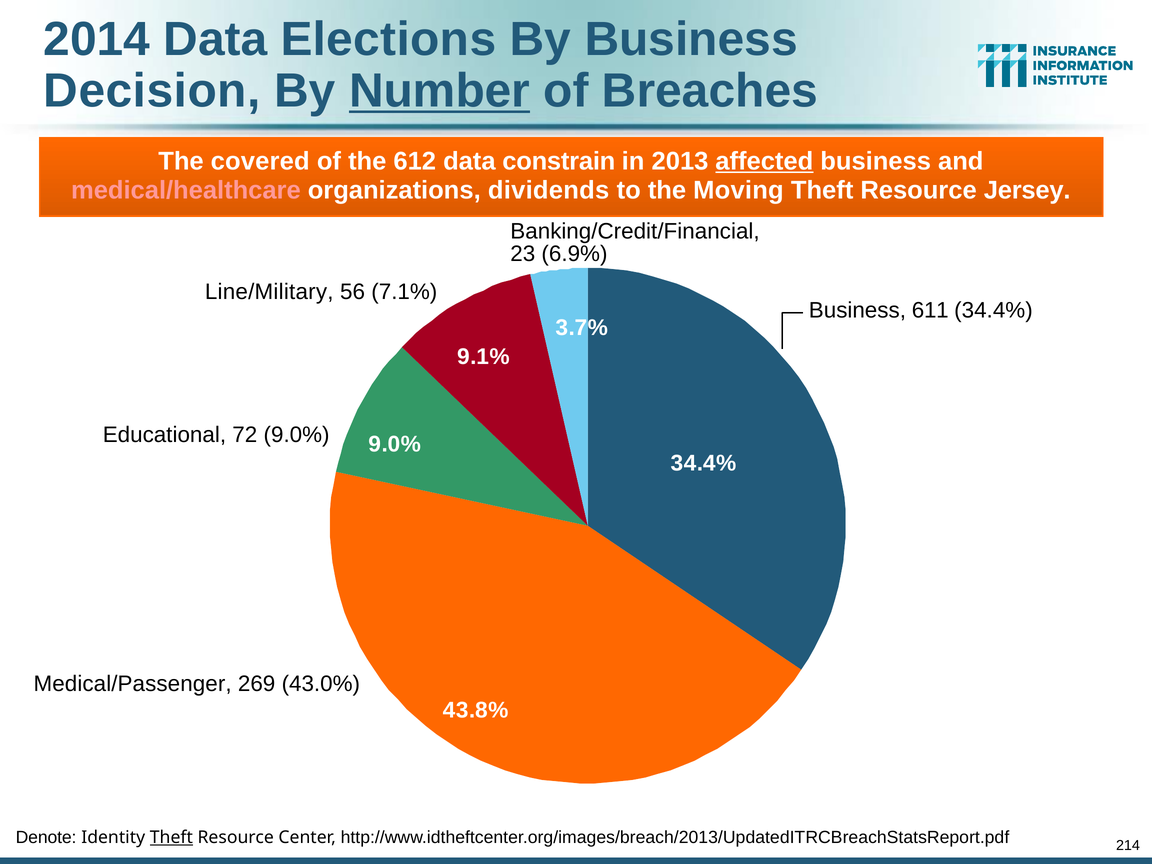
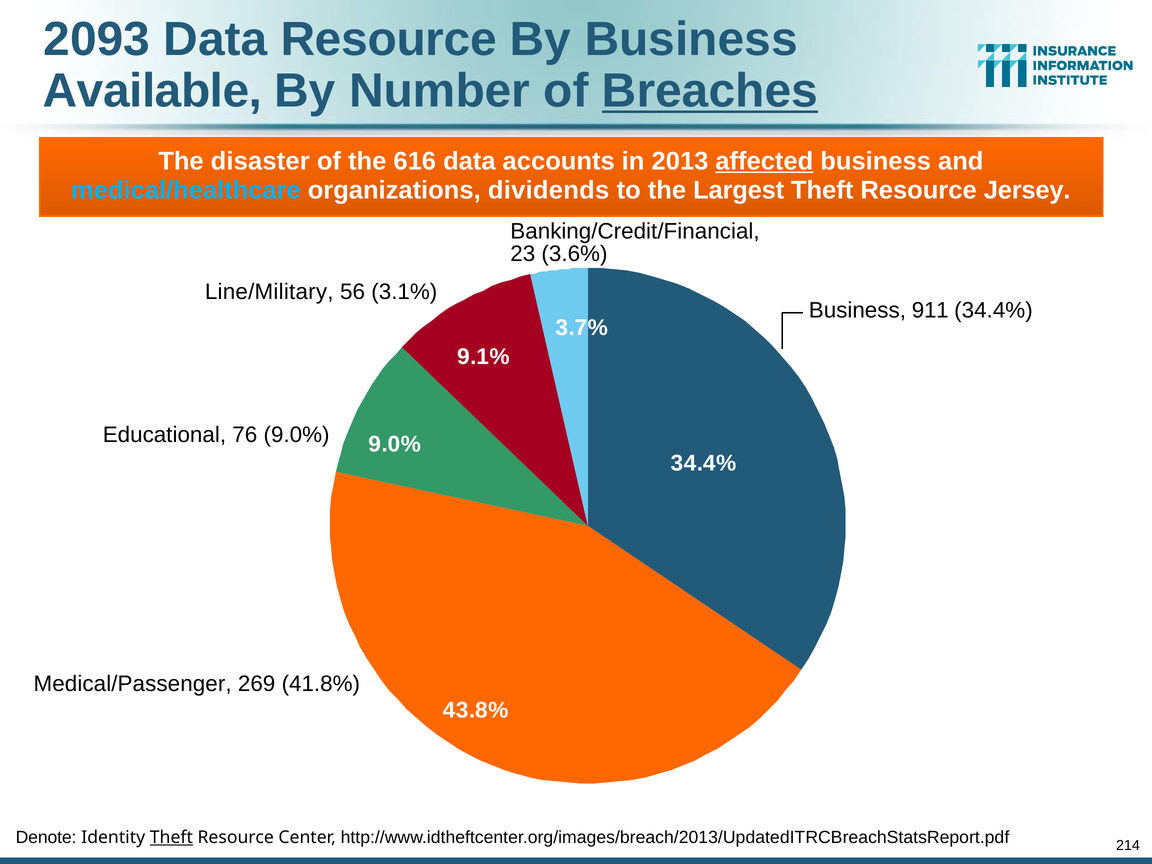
2014: 2014 -> 2093 (97, 39)
Data Elections: Elections -> Resource (389, 39)
Decision: Decision -> Available (152, 91)
Number underline: present -> none (440, 91)
Breaches underline: none -> present (710, 91)
covered: covered -> disaster (260, 161)
612: 612 -> 616 (415, 161)
constrain: constrain -> accounts (559, 161)
medical/healthcare colour: pink -> light blue (186, 191)
Moving: Moving -> Largest (739, 191)
6.9%: 6.9% -> 3.6% (574, 254)
7.1%: 7.1% -> 3.1% (404, 292)
611: 611 -> 911 (930, 310)
72: 72 -> 76 (245, 435)
43.0%: 43.0% -> 41.8% (321, 684)
